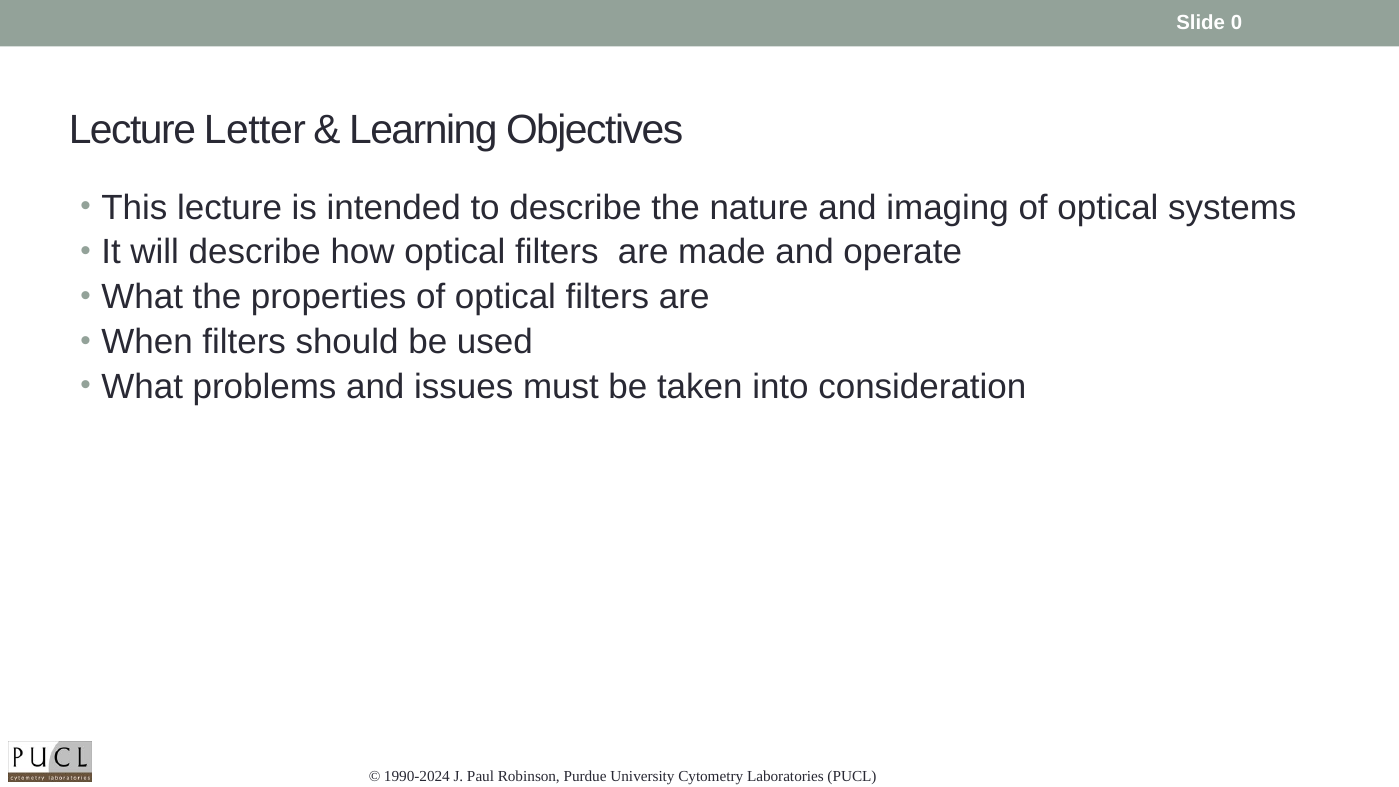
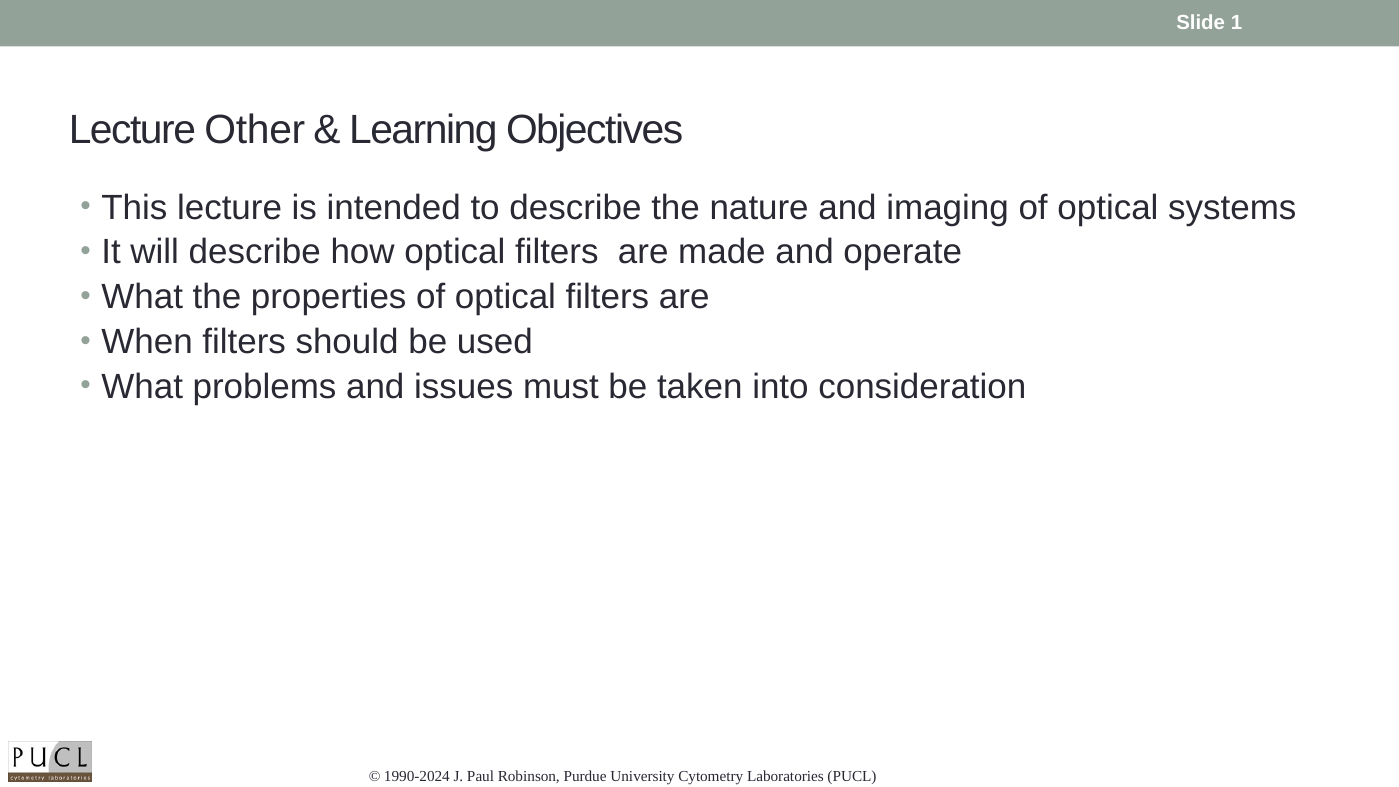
0: 0 -> 1 (1237, 22)
Letter: Letter -> Other (255, 130)
